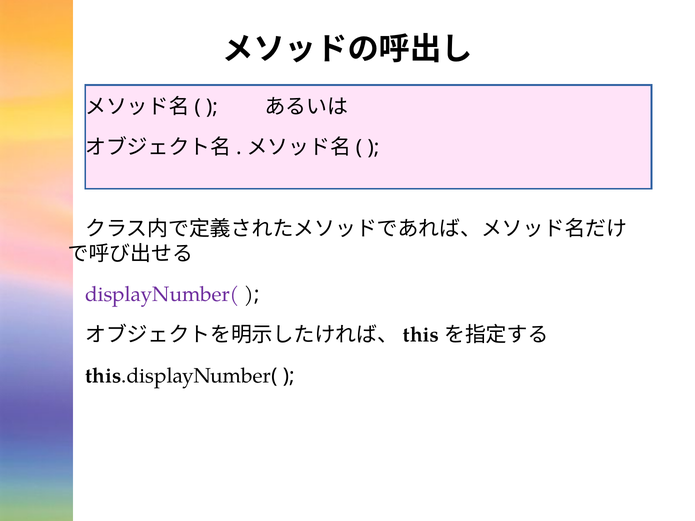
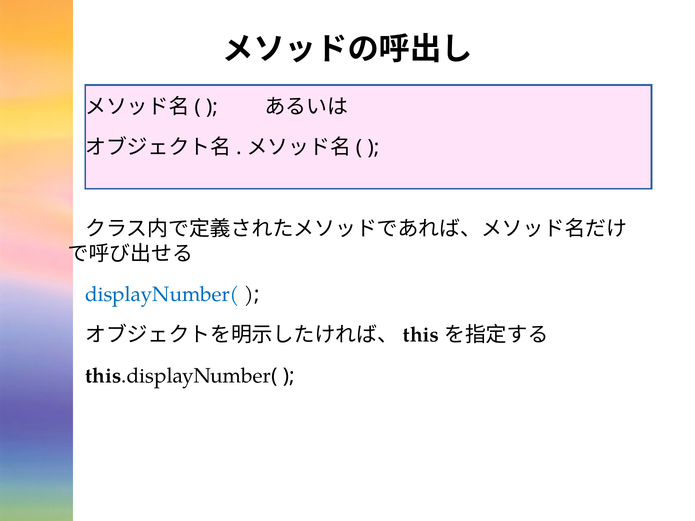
displayNumber( colour: purple -> blue (162, 295)
